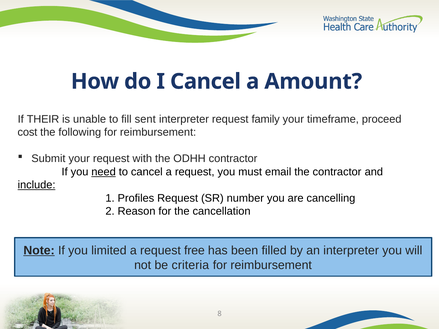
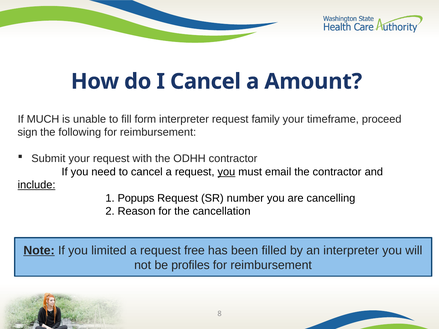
THEIR: THEIR -> MUCH (43, 119)
sent: sent -> form (145, 119)
cost: cost -> sign (27, 132)
need underline: present -> none (104, 172)
you underline: none -> present (226, 172)
Profiles: Profiles -> Popups (136, 198)
criteria: criteria -> profiles (191, 265)
